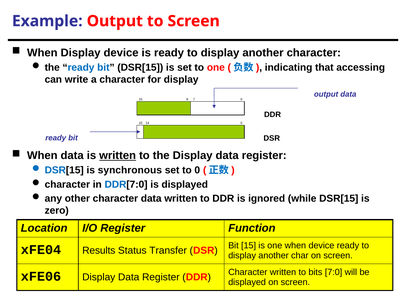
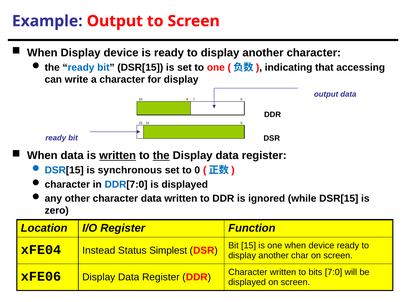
the underline: none -> present (161, 156)
Results: Results -> Instead (99, 251)
Transfer: Transfer -> Simplest (168, 251)
